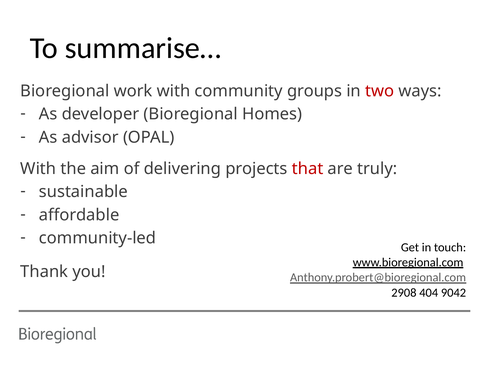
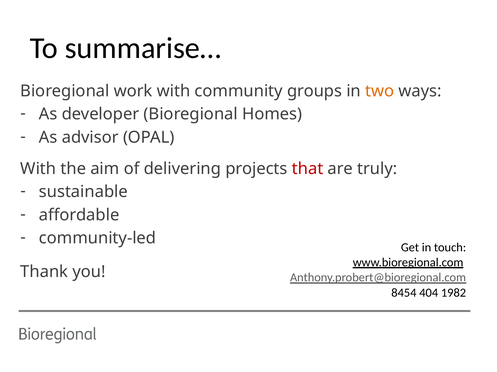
two colour: red -> orange (380, 91)
2908: 2908 -> 8454 (404, 293)
9042: 9042 -> 1982 (454, 293)
